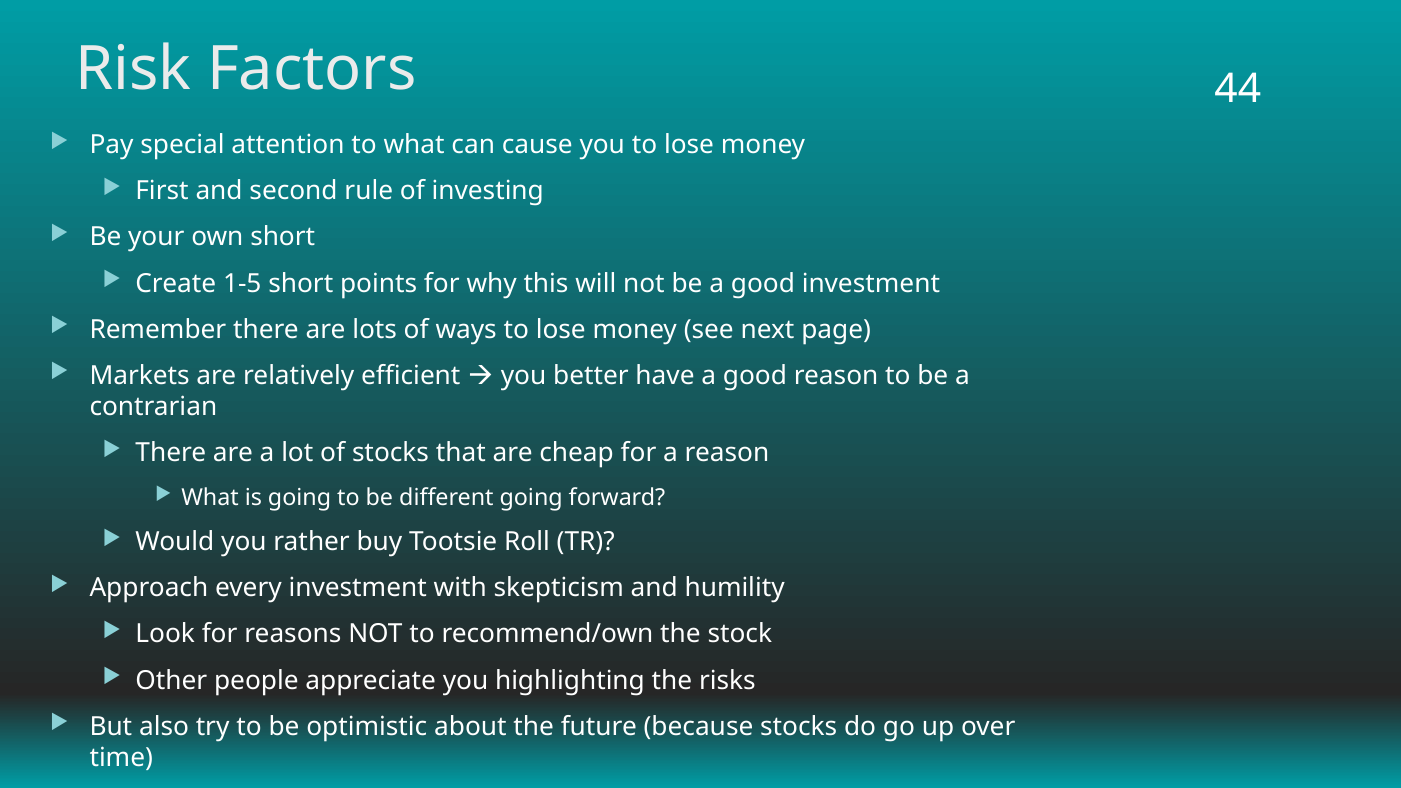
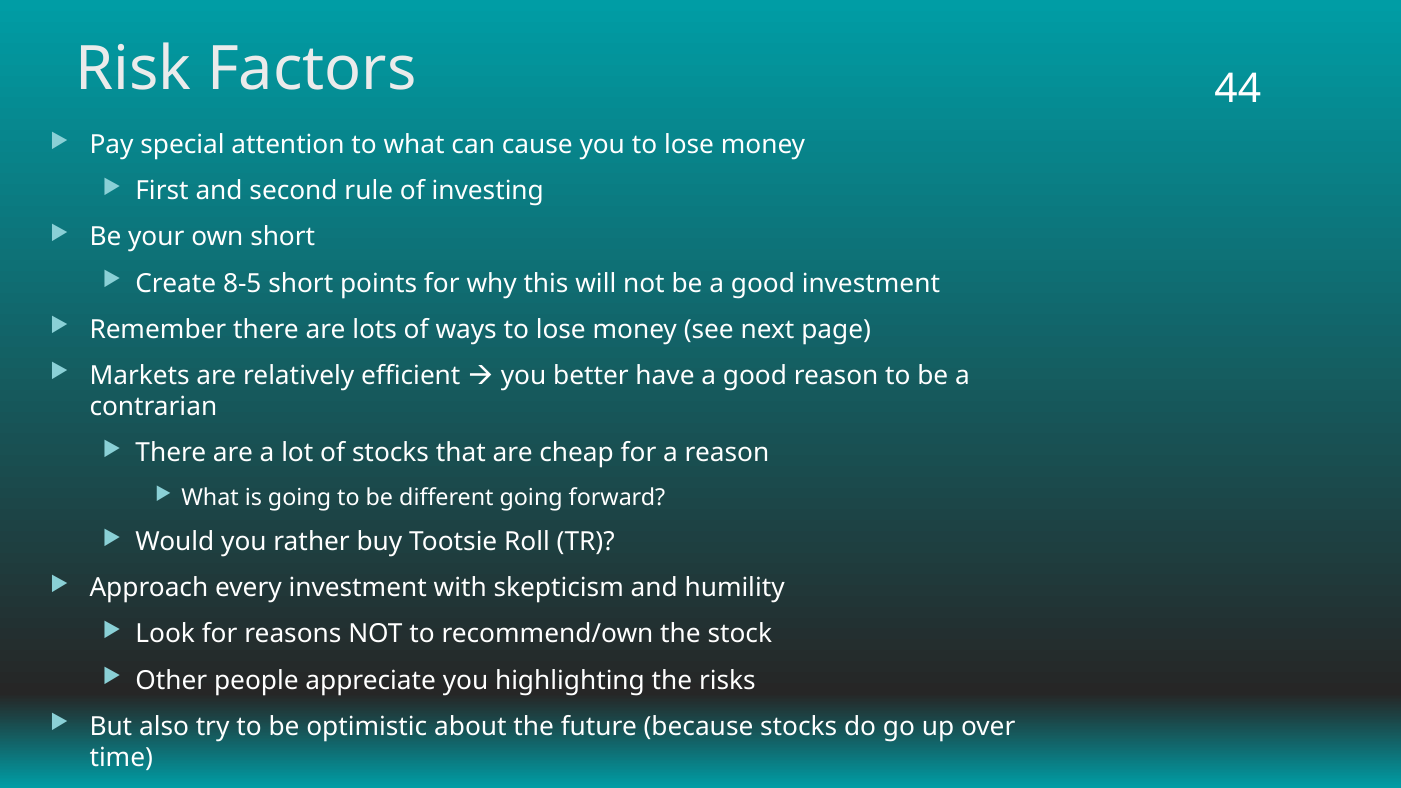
1-5: 1-5 -> 8-5 (242, 283)
